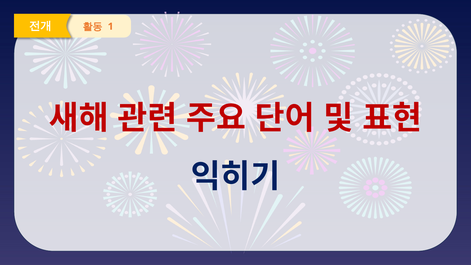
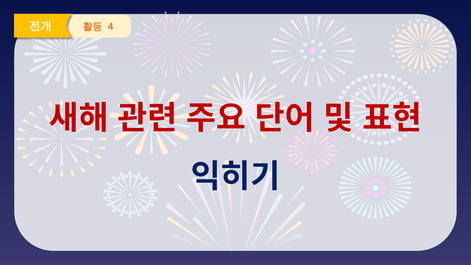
1: 1 -> 4 (111, 26)
